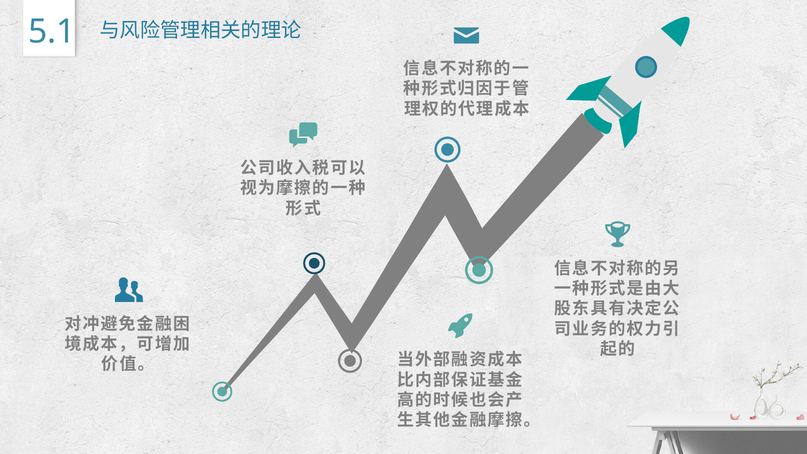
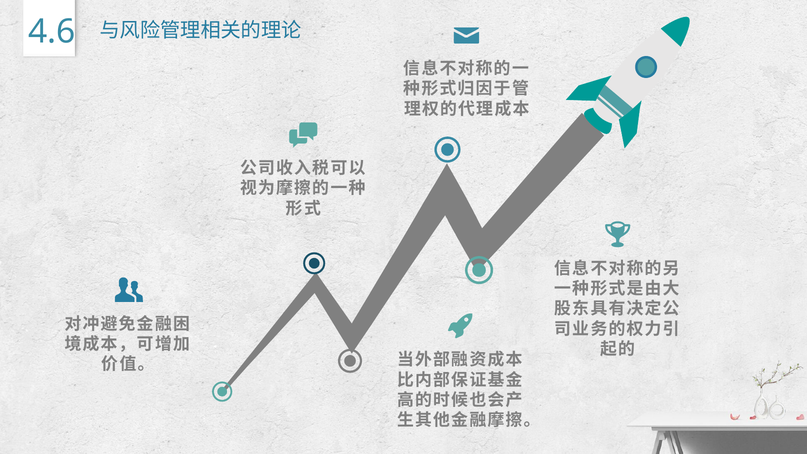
5.1: 5.1 -> 4.6 (52, 32)
